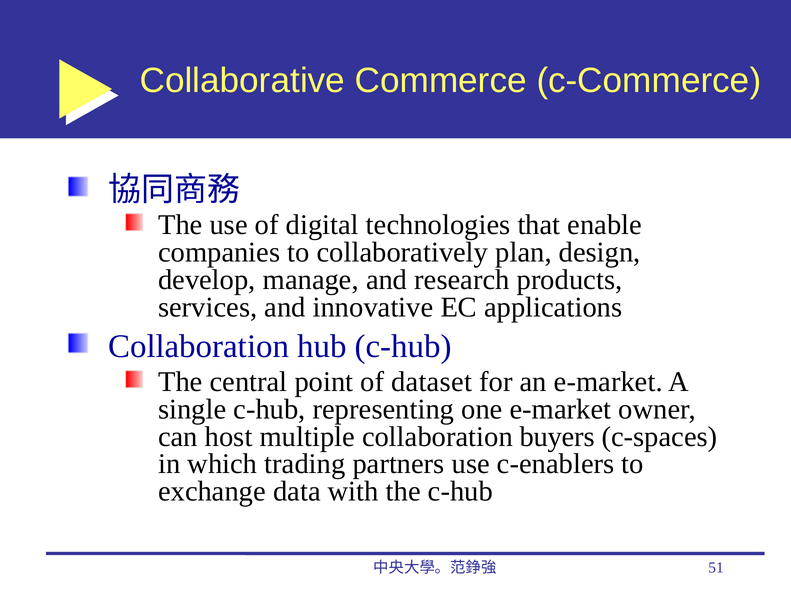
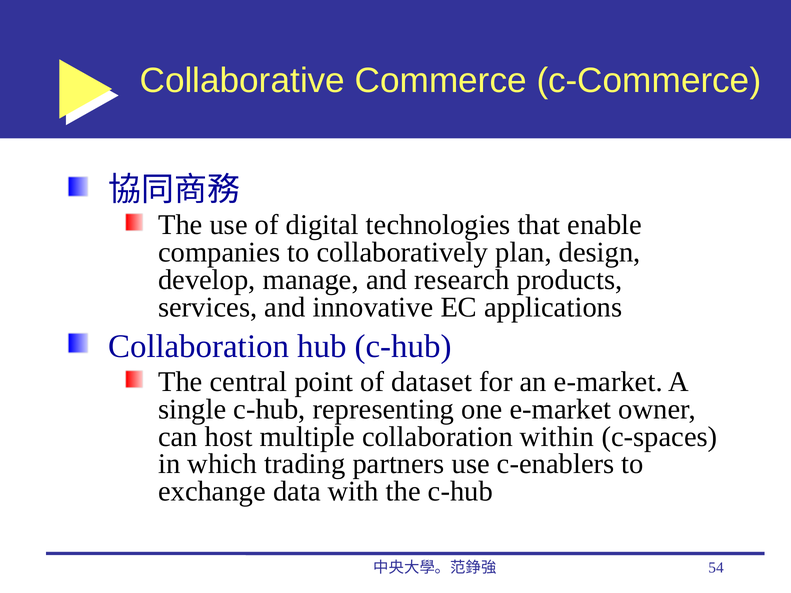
buyers: buyers -> within (557, 437)
51: 51 -> 54 (716, 568)
